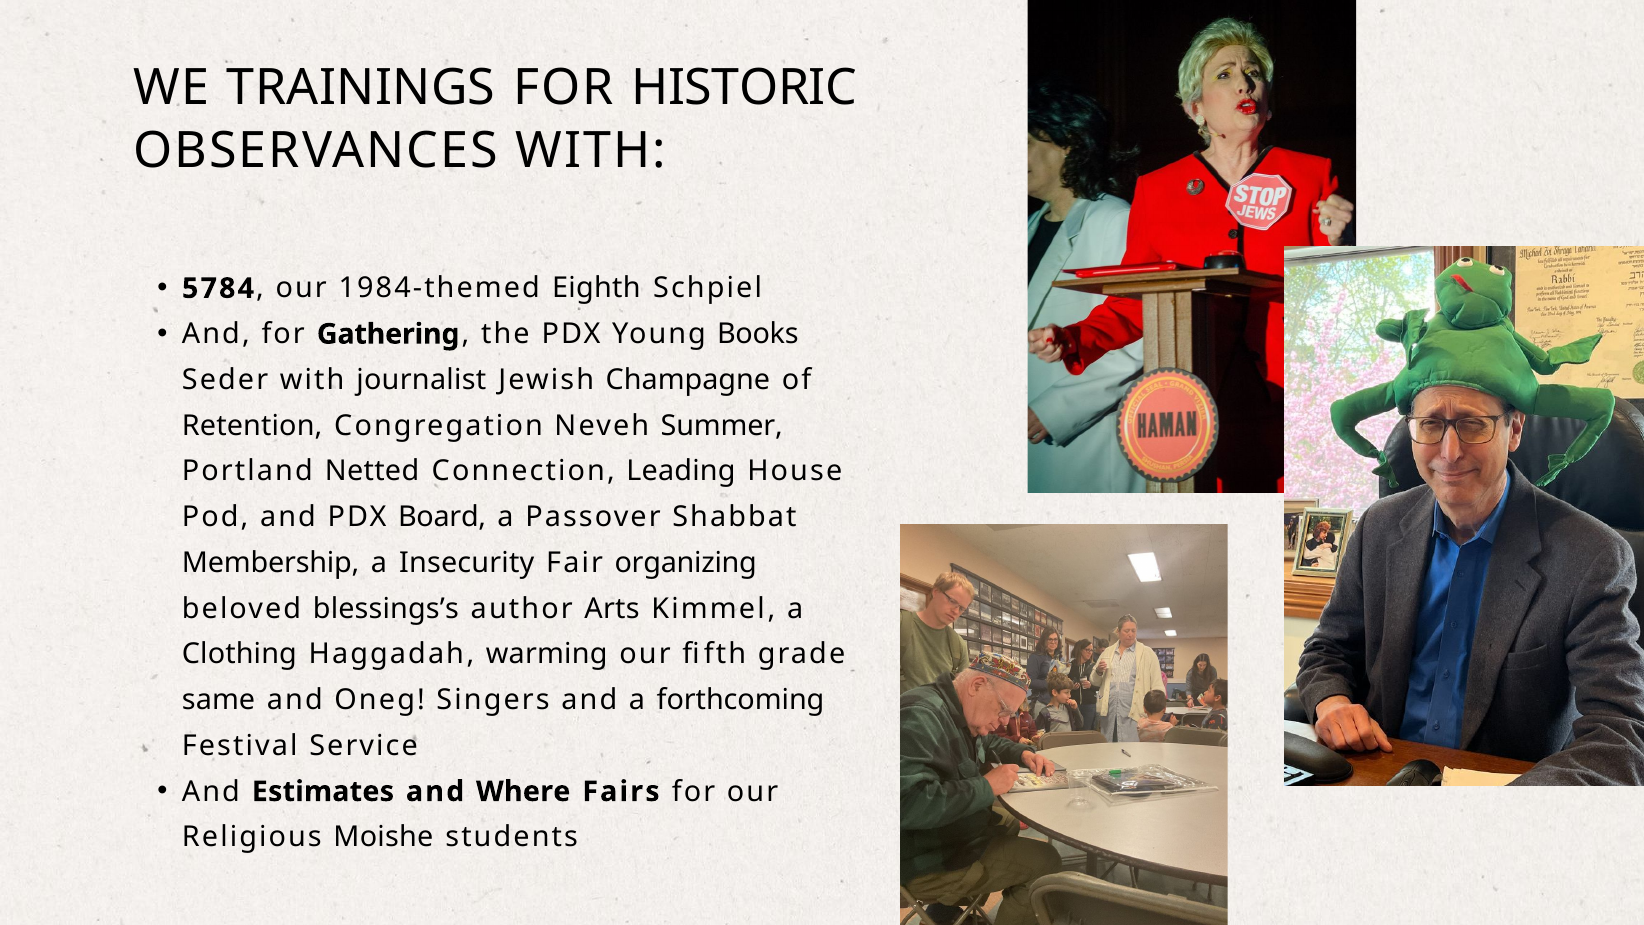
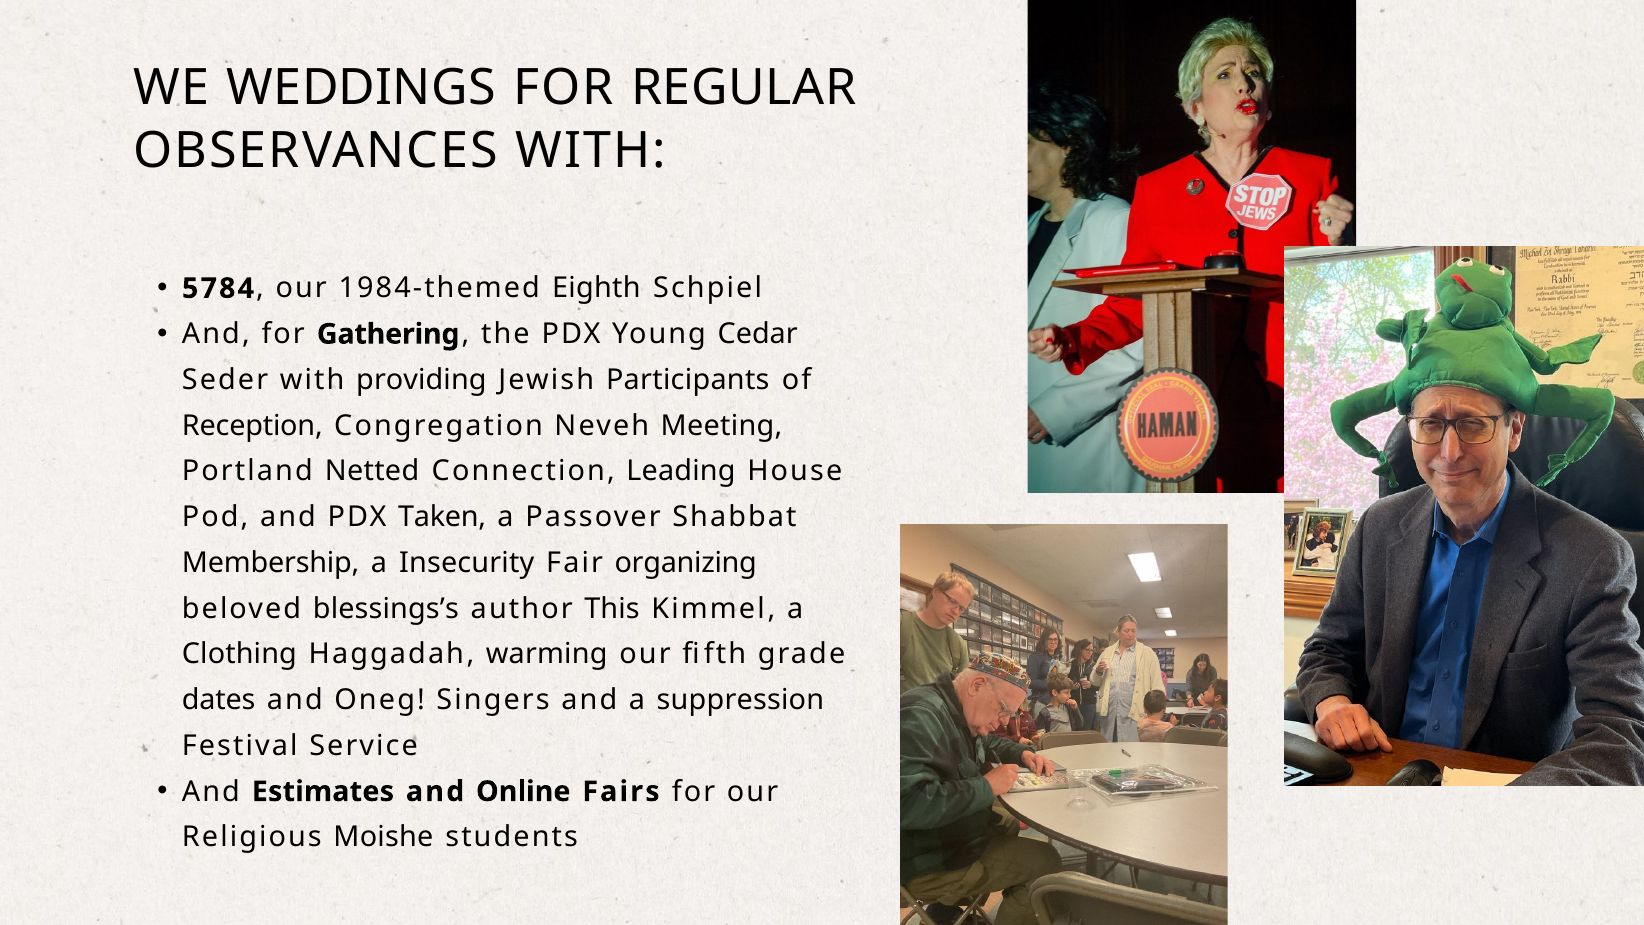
TRAININGS: TRAININGS -> WEDDINGS (361, 88)
HISTORIC: HISTORIC -> REGULAR (744, 88)
Books: Books -> Cedar (758, 334)
journalist: journalist -> providing (421, 380)
Champagne: Champagne -> Participants (688, 380)
Retention: Retention -> Reception (252, 426)
Summer: Summer -> Meeting (722, 426)
Board: Board -> Taken (442, 517)
Arts: Arts -> This (612, 608)
same: same -> dates (219, 700)
forthcoming: forthcoming -> suppression (740, 700)
Where: Where -> Online (523, 791)
